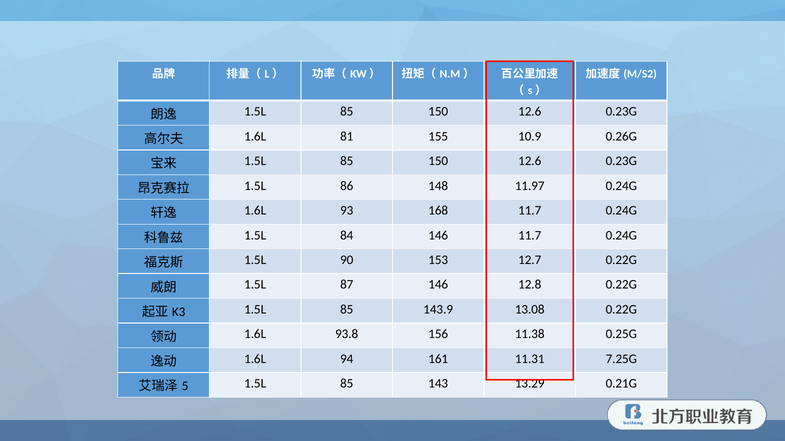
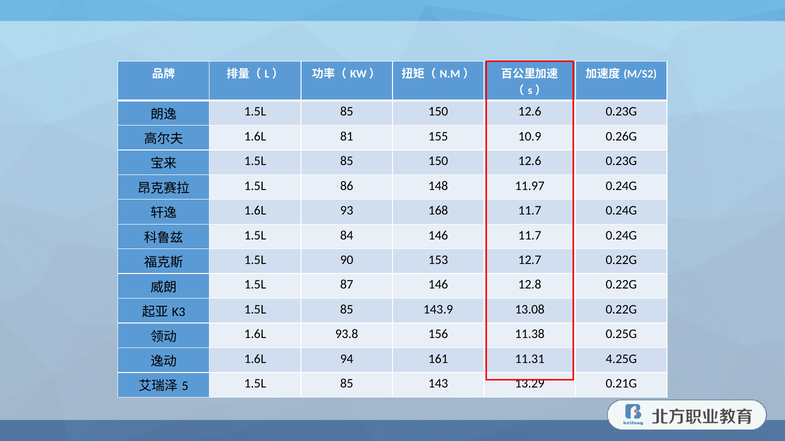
7.25G: 7.25G -> 4.25G (621, 359)
